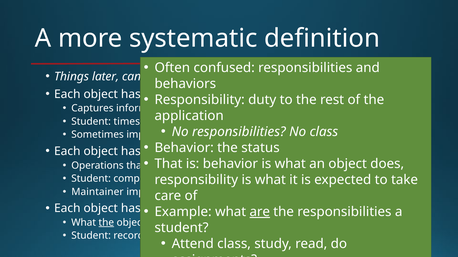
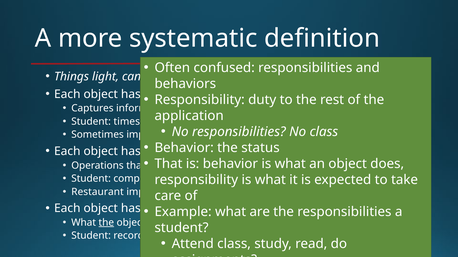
Things later: later -> light (105, 77)
Maintainer: Maintainer -> Restaurant (97, 192)
are underline: present -> none (260, 212)
